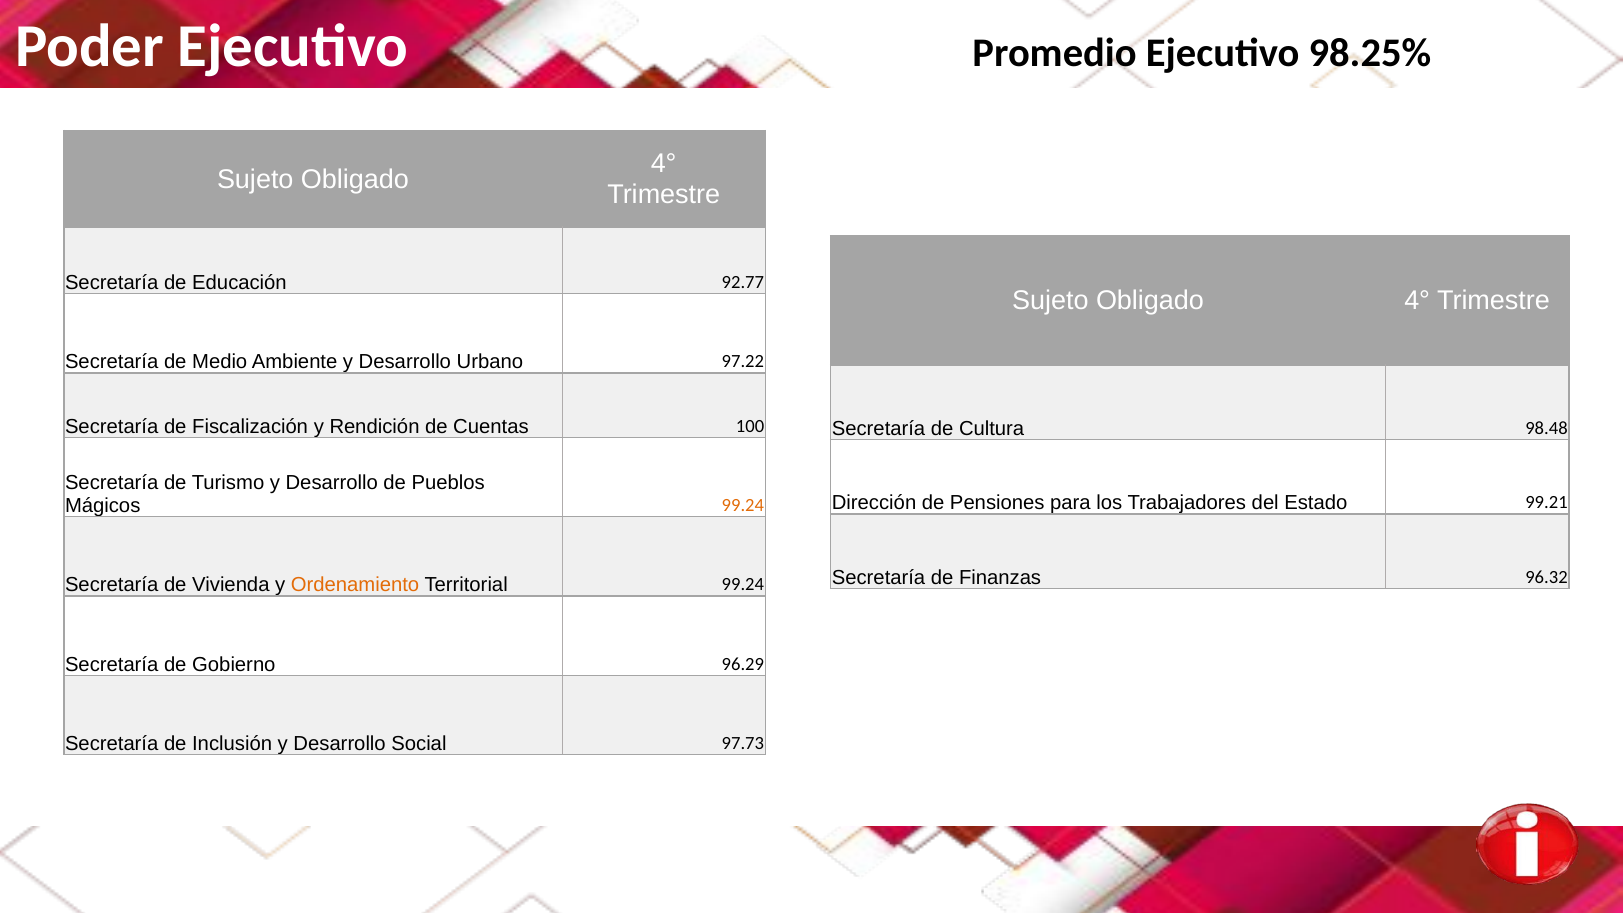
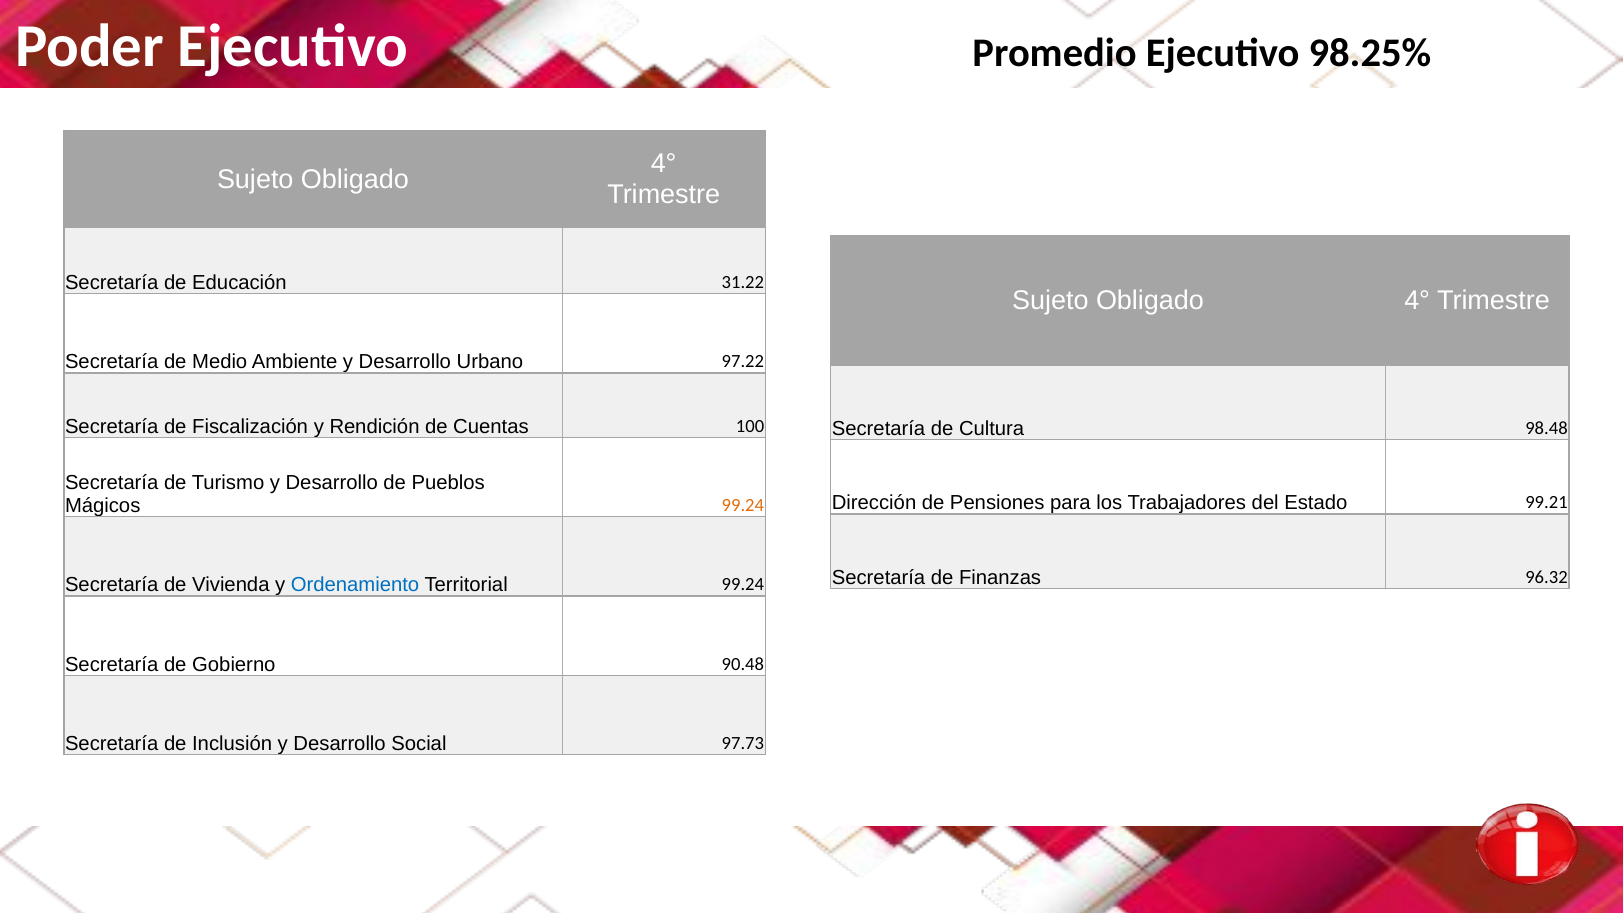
92.77: 92.77 -> 31.22 (743, 282)
Ordenamiento colour: orange -> blue (355, 585)
96.29: 96.29 -> 90.48 (743, 664)
